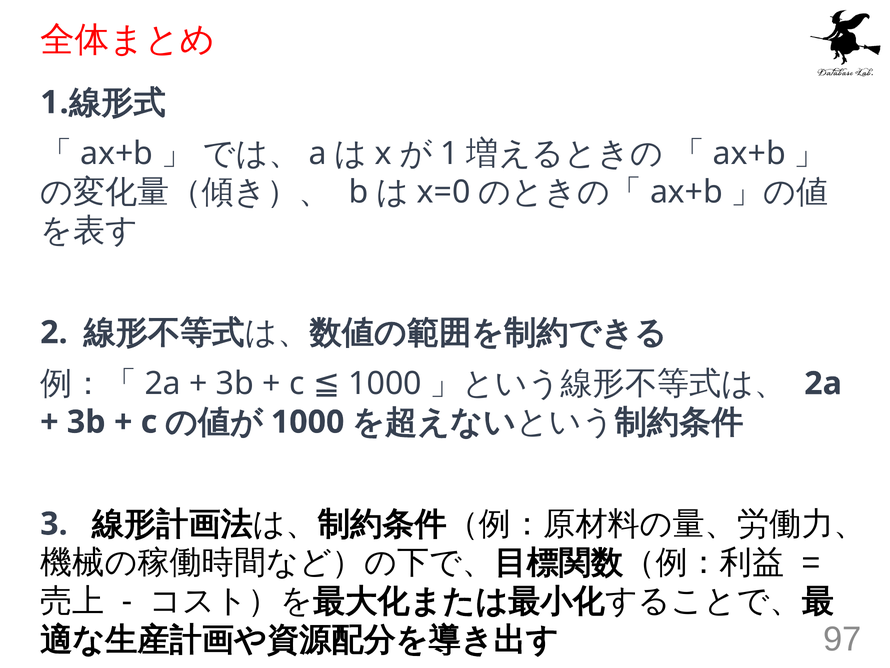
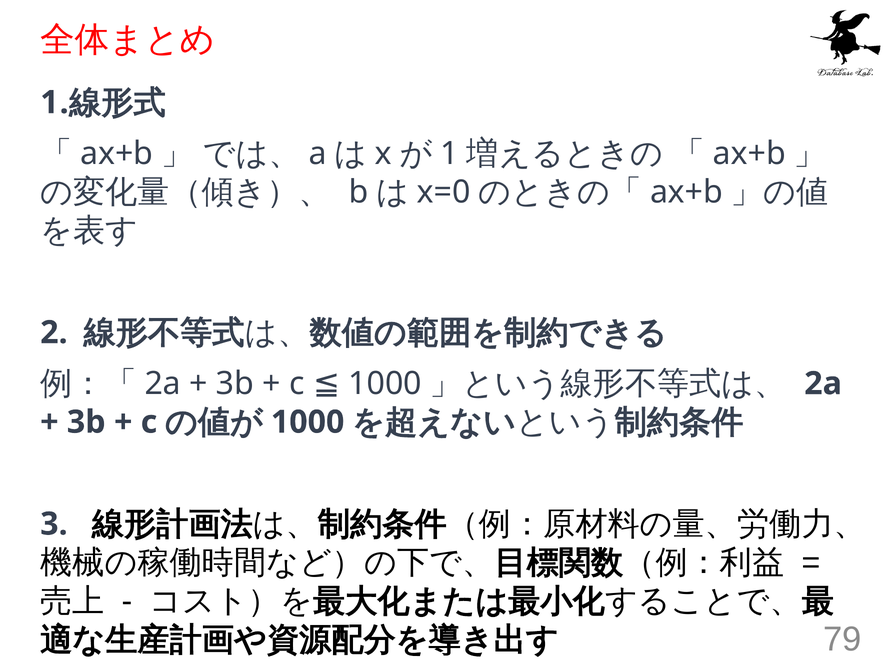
97: 97 -> 79 (842, 639)
